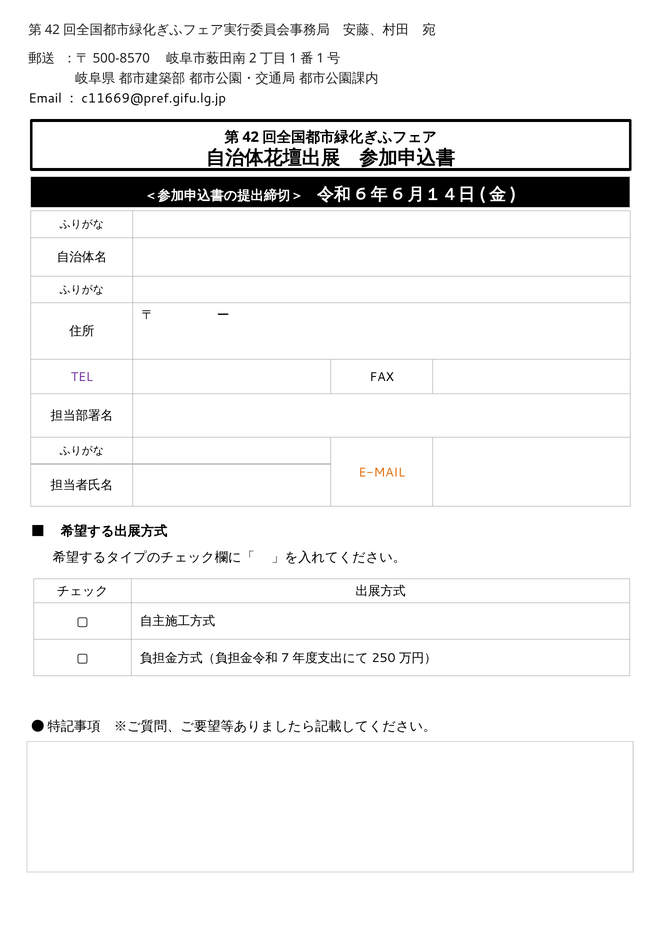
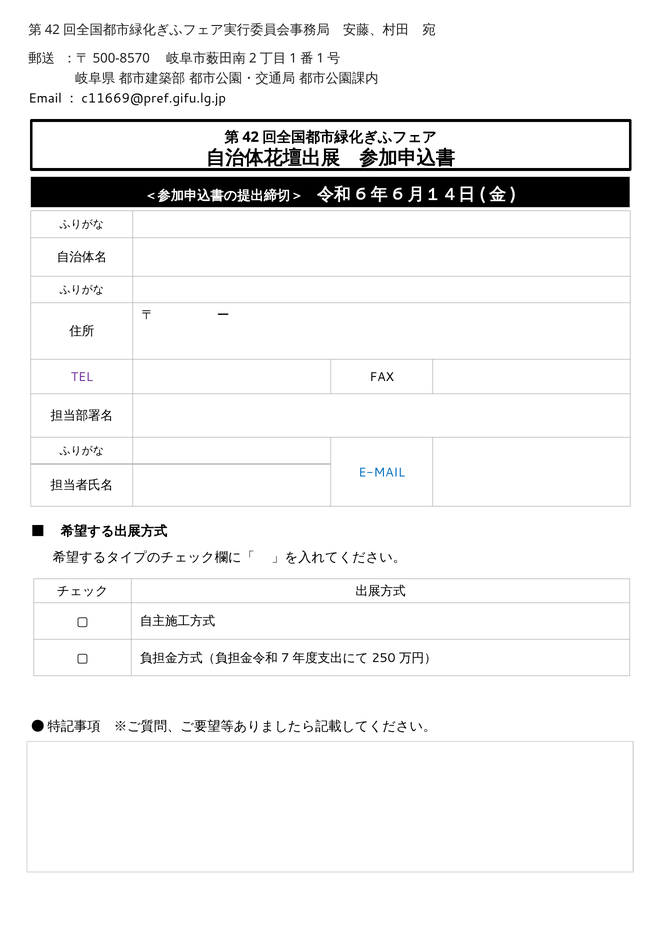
E-MAIL colour: orange -> blue (382, 472)
